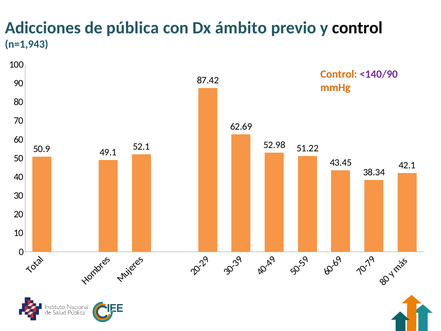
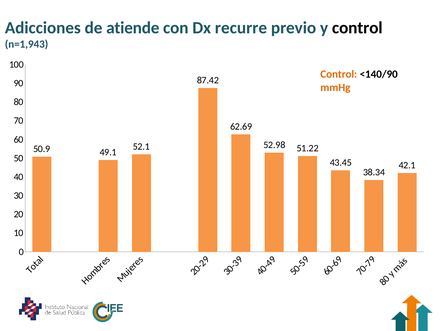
pública: pública -> atiende (133, 28)
ámbito: ámbito -> recurre (241, 28)
<140/90 colour: purple -> black (379, 74)
